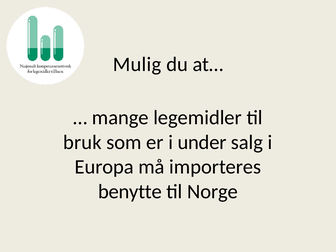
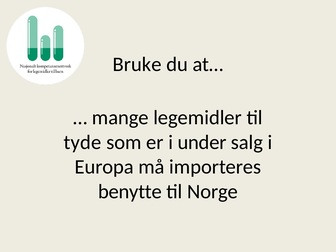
Mulig: Mulig -> Bruke (137, 64)
bruk: bruk -> tyde (82, 142)
